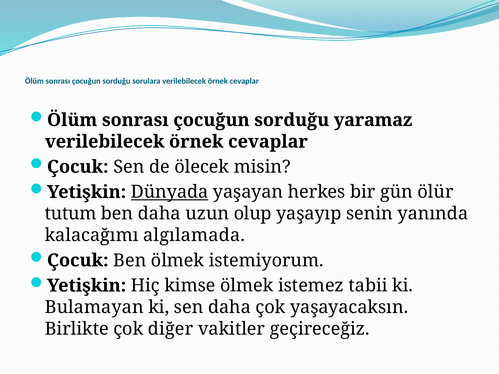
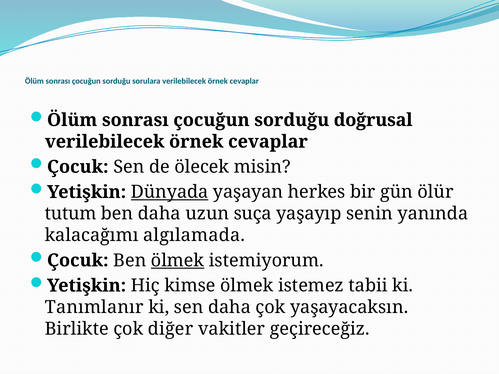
yaramaz: yaramaz -> doğrusal (373, 120)
olup: olup -> suça (253, 214)
ölmek underline: none -> present (178, 261)
Bulamayan: Bulamayan -> Tanımlanır (94, 307)
